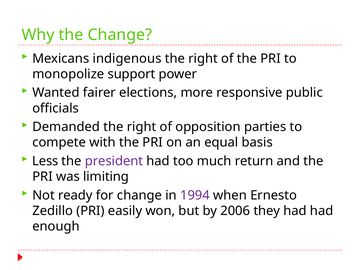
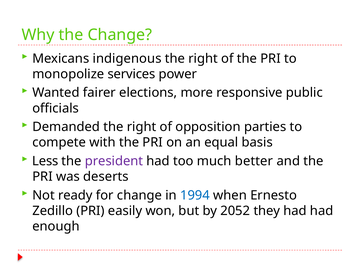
support: support -> services (131, 74)
return: return -> better (254, 161)
limiting: limiting -> deserts (106, 177)
1994 colour: purple -> blue (195, 195)
2006: 2006 -> 2052 (235, 211)
